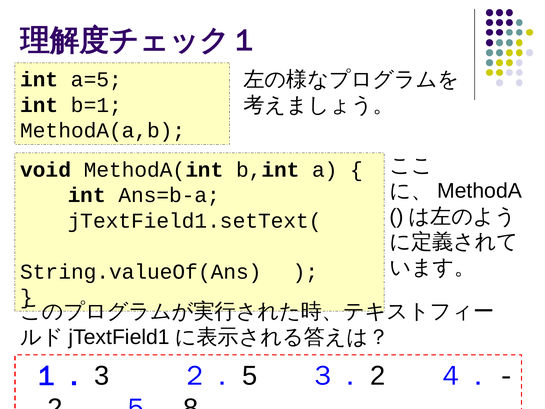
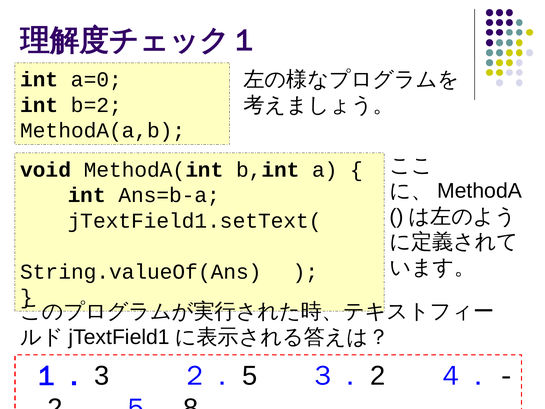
a=5: a=5 -> a=0 (96, 80)
b=1: b=1 -> b=2 (96, 105)
